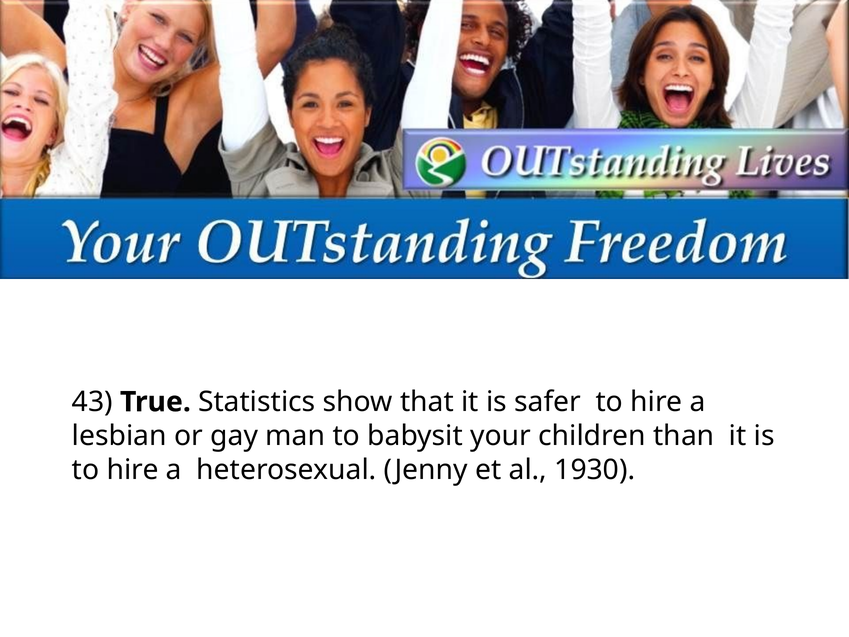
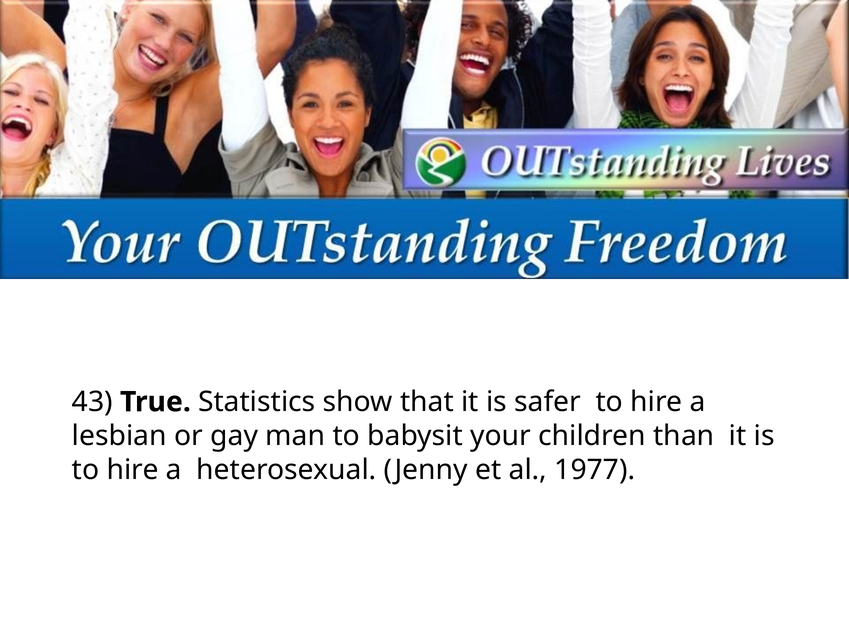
1930: 1930 -> 1977 (595, 470)
